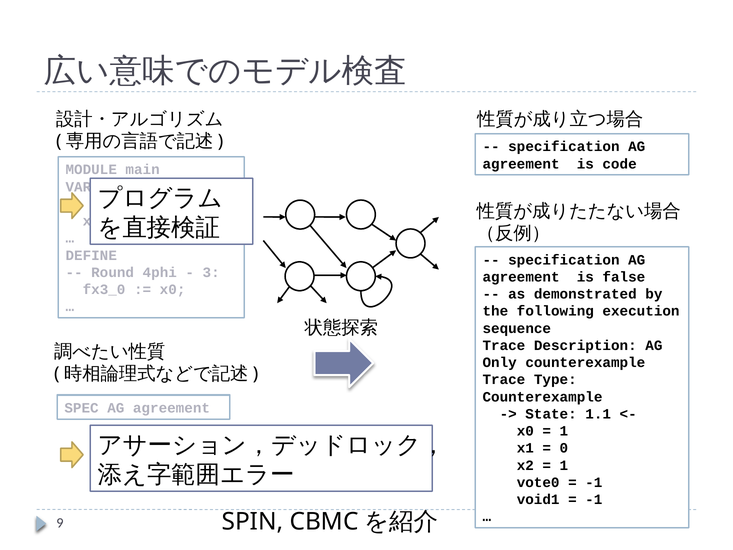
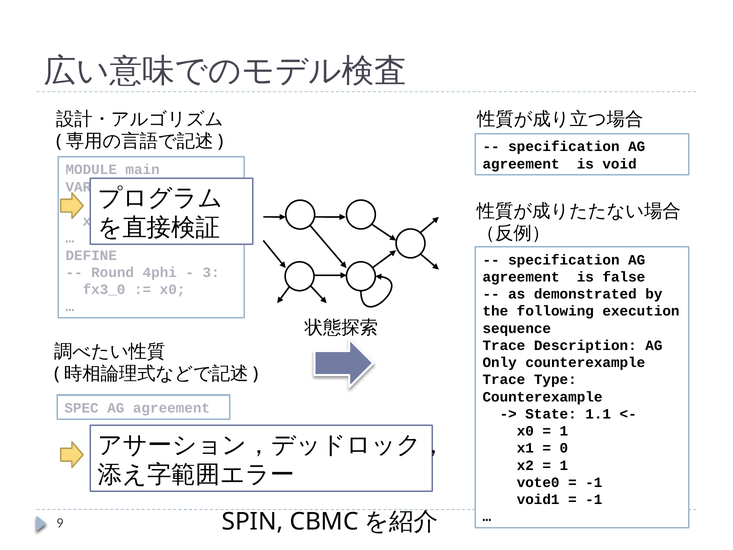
code: code -> void (620, 164)
